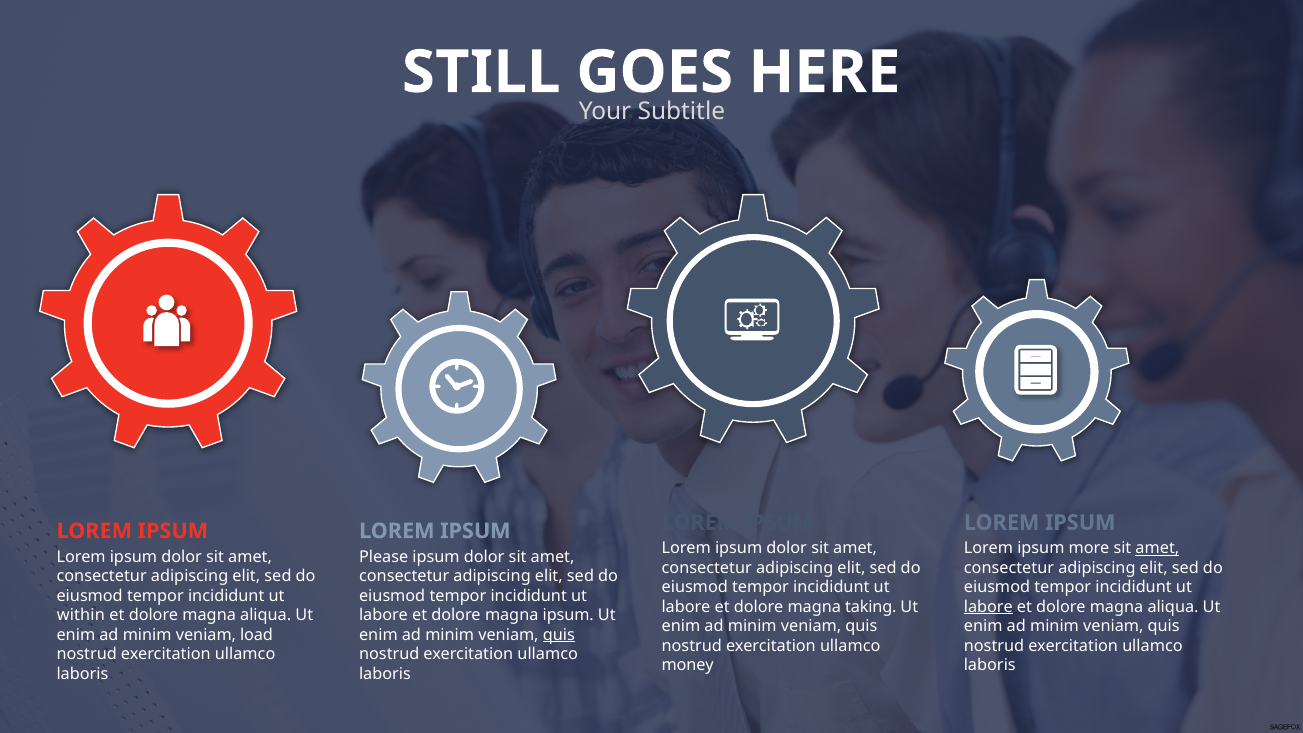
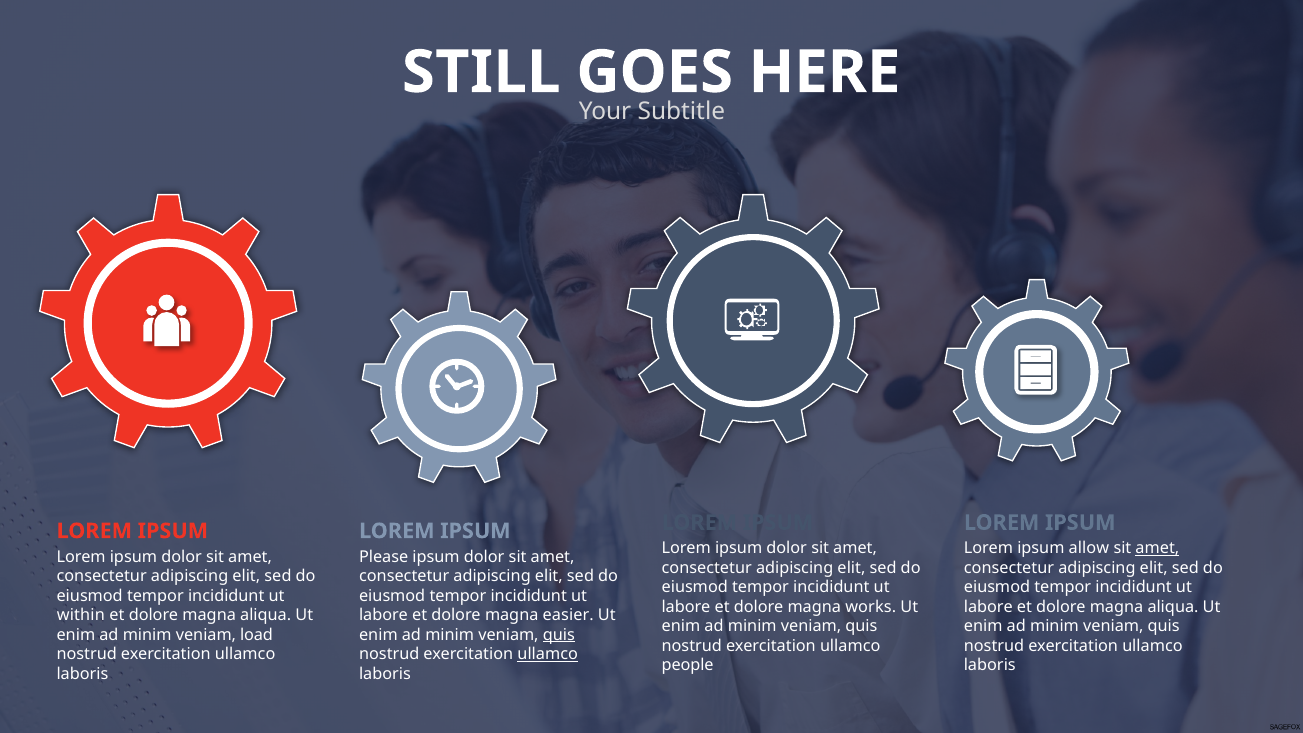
more: more -> allow (1089, 548)
taking: taking -> works (871, 607)
labore underline: present -> none (988, 607)
magna ipsum: ipsum -> easier (568, 615)
ullamco underline: none -> present (548, 654)
money: money -> people (688, 666)
